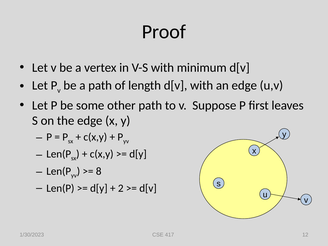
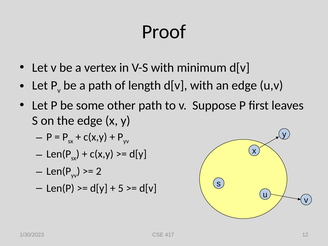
8: 8 -> 2 (99, 171)
2: 2 -> 5 (121, 188)
